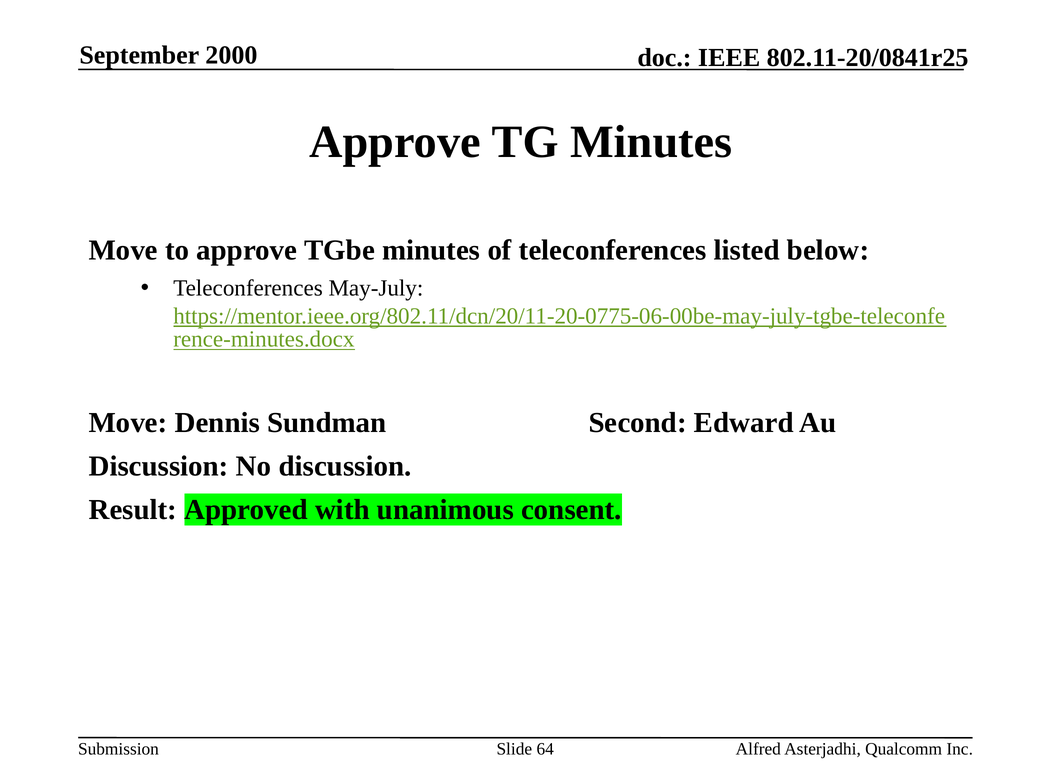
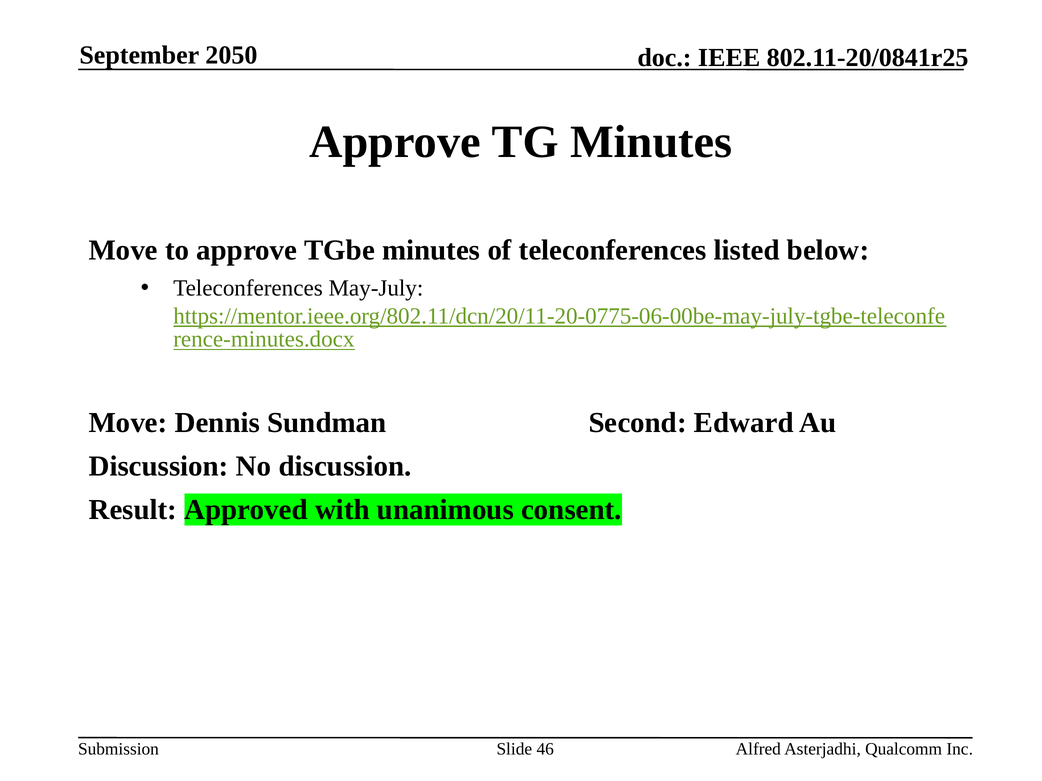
2000: 2000 -> 2050 (231, 55)
64: 64 -> 46 (545, 750)
